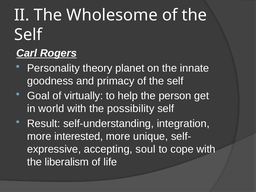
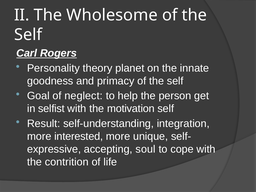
virtually: virtually -> neglect (84, 96)
world: world -> selfist (51, 109)
possibility: possibility -> motivation (131, 109)
liberalism: liberalism -> contrition (67, 162)
